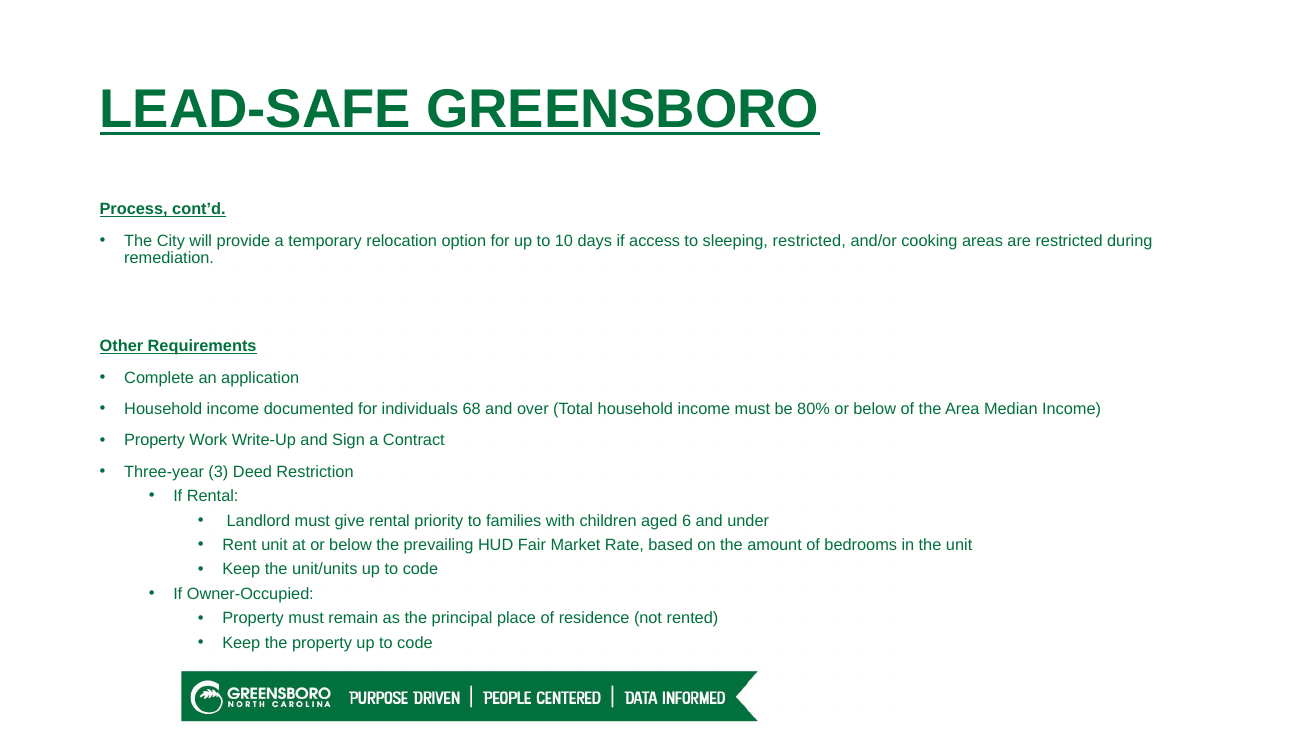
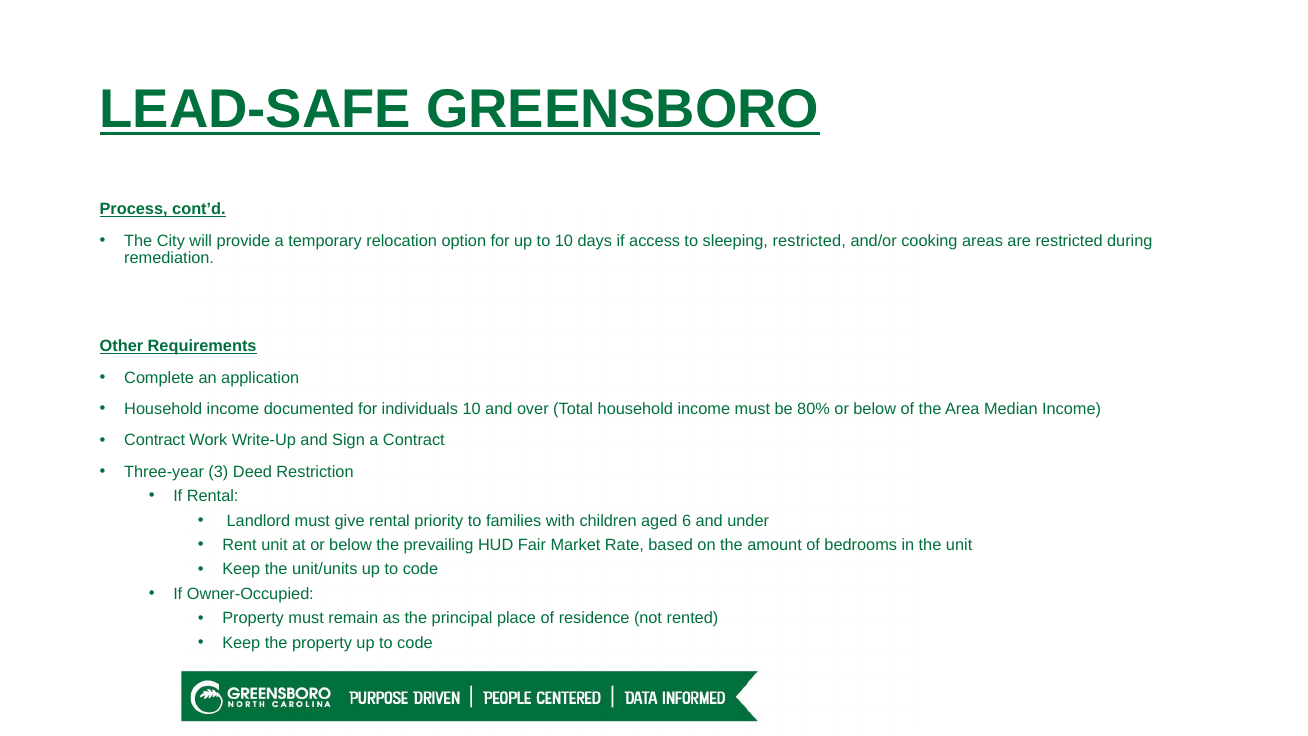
individuals 68: 68 -> 10 (472, 409)
Property: Property -> Contract (155, 440)
